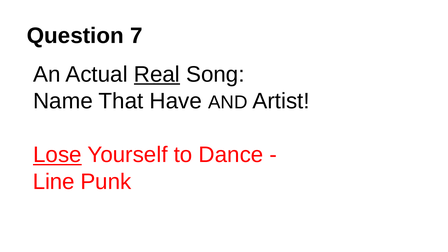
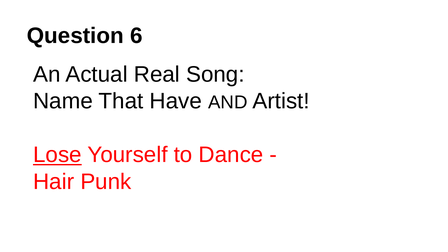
7: 7 -> 6 (136, 36)
Real underline: present -> none (157, 74)
Line: Line -> Hair (54, 182)
